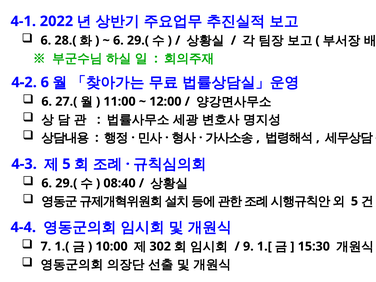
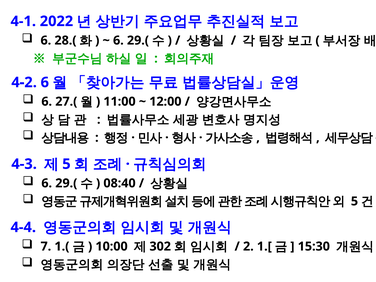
9: 9 -> 2 (248, 246)
